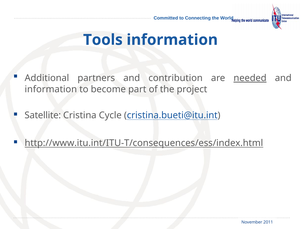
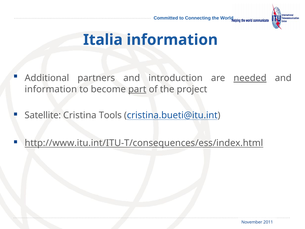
Tools: Tools -> Italia (103, 40)
contribution: contribution -> introduction (176, 78)
part underline: none -> present (137, 89)
Cycle: Cycle -> Tools (110, 115)
